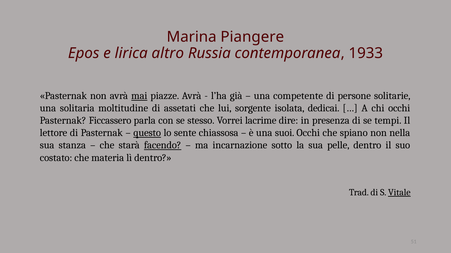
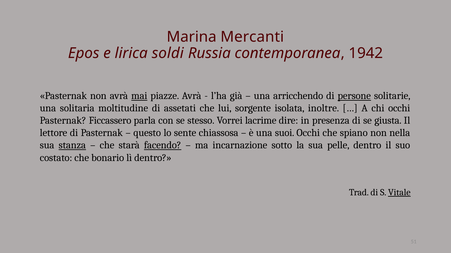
Piangere: Piangere -> Mercanti (252, 37)
altro: altro -> soldi (168, 53)
1933: 1933 -> 1942 (366, 53)
competente: competente -> arricchendo (298, 96)
persone underline: none -> present (354, 96)
dedicai: dedicai -> inoltre (323, 109)
tempi: tempi -> giusta (388, 121)
questo underline: present -> none (147, 133)
stanza underline: none -> present (72, 146)
materia: materia -> bonario (108, 158)
